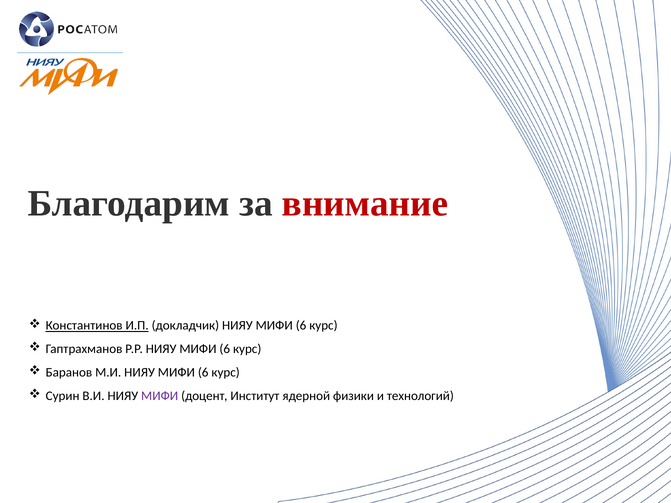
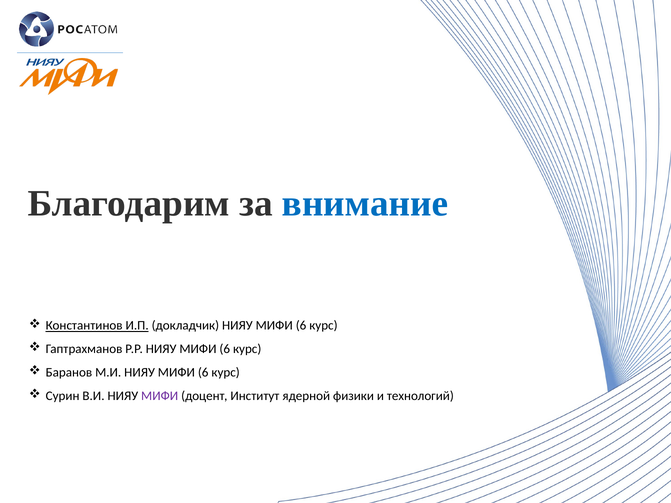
внимание colour: red -> blue (365, 203)
